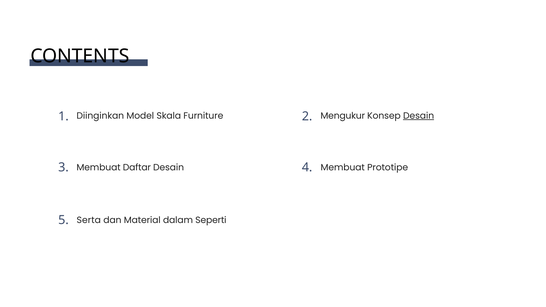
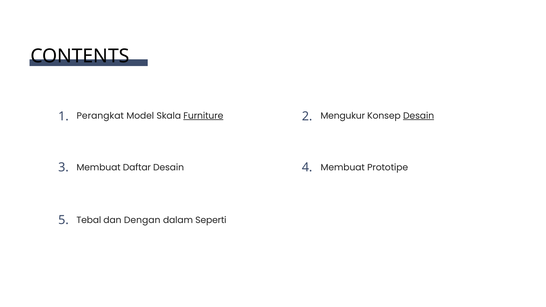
Diinginkan: Diinginkan -> Perangkat (100, 116)
Furniture underline: none -> present (203, 116)
Serta: Serta -> Tebal (89, 220)
Material: Material -> Dengan (142, 220)
